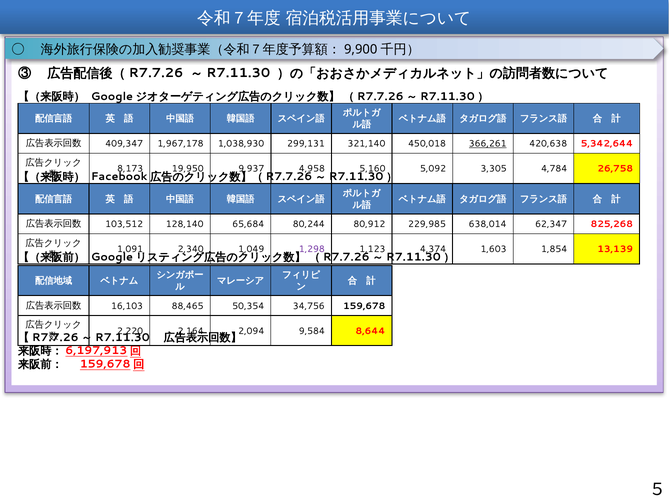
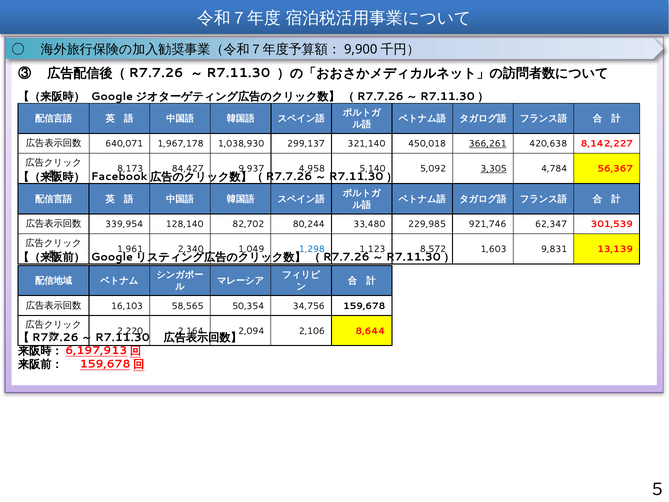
409,347: 409,347 -> 640,071 (124, 144)
299,131: 299,131 -> 299,137 (306, 144)
5,342,644: 5,342,644 -> 8,142,227 (607, 144)
19,950: 19,950 -> 84,427 (188, 169)
5,160: 5,160 -> 5,140 (372, 169)
3,305 underline: none -> present (494, 169)
26,758: 26,758 -> 56,367 (615, 169)
103,512: 103,512 -> 339,954 (124, 224)
65,684: 65,684 -> 82,702 (248, 224)
80,912: 80,912 -> 33,480 (369, 224)
638,014: 638,014 -> 921,746 (488, 224)
825,268: 825,268 -> 301,539 (612, 224)
1,091: 1,091 -> 1,961 (130, 249)
1,298 colour: purple -> blue (312, 249)
4,374: 4,374 -> 8,572 (433, 249)
1,854: 1,854 -> 9,831 (554, 249)
88,465: 88,465 -> 58,565 (188, 306)
9,584: 9,584 -> 2,106 (312, 331)
